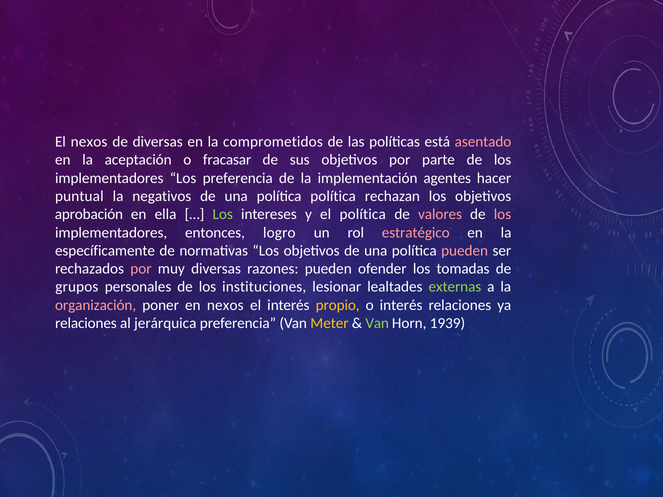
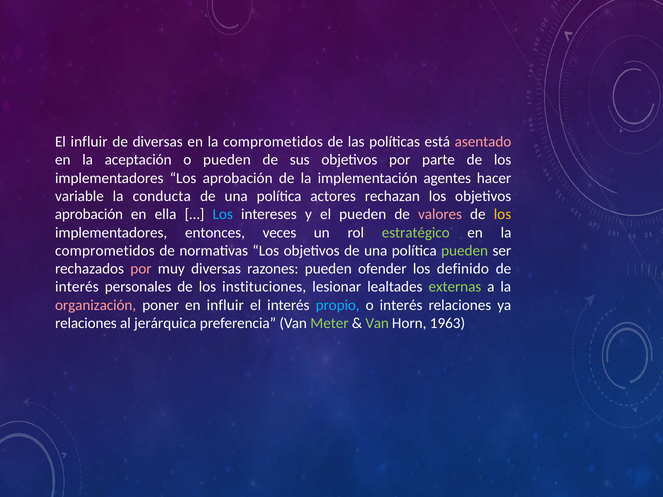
El nexos: nexos -> influir (89, 142)
o fracasar: fracasar -> pueden (227, 160)
Los preferencia: preferencia -> aprobación (238, 178)
puntual: puntual -> variable (79, 196)
negativos: negativos -> conducta (162, 196)
política política: política -> actores (333, 196)
Los colour: light green -> light blue (223, 214)
el política: política -> pueden (363, 214)
los colour: pink -> yellow (502, 214)
logro: logro -> veces (279, 233)
estratégico colour: pink -> light green (416, 233)
específicamente: específicamente -> comprometidos (105, 251)
pueden colour: pink -> light green (465, 251)
tomadas: tomadas -> definido (463, 269)
grupos: grupos -> interés (77, 287)
en nexos: nexos -> influir (225, 305)
propio colour: yellow -> light blue (338, 305)
Meter colour: yellow -> light green (329, 323)
1939: 1939 -> 1963 (447, 323)
